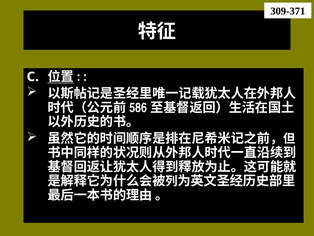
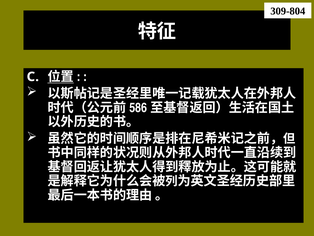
309-371: 309-371 -> 309-804 (288, 11)
